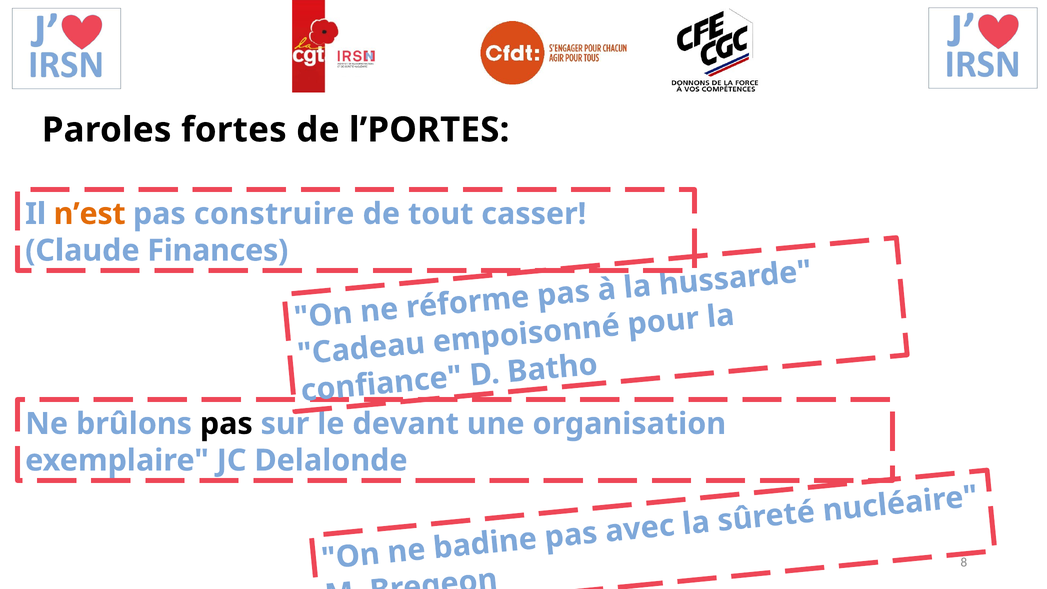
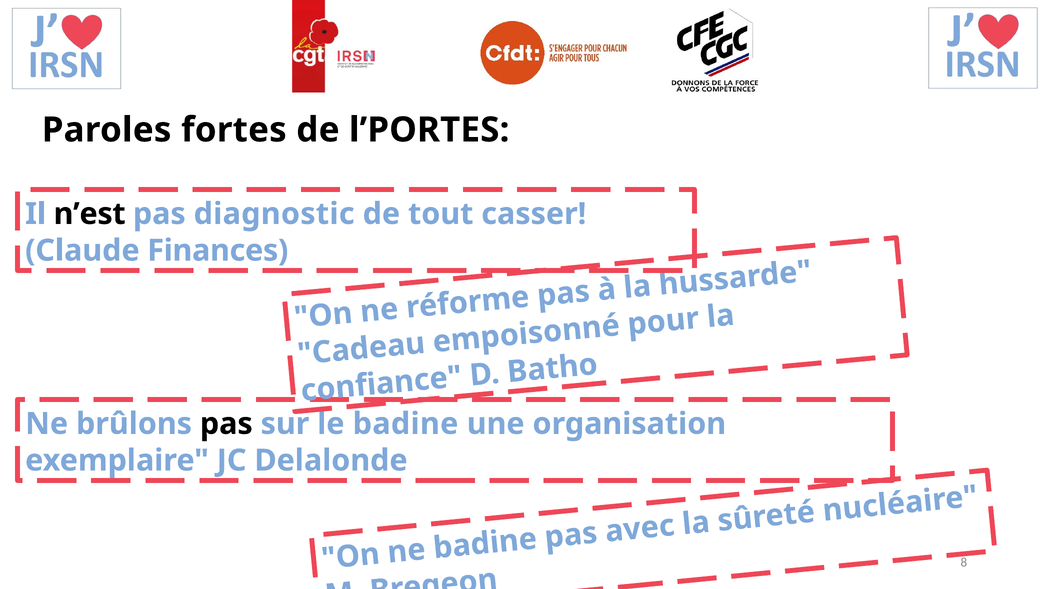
n’est colour: orange -> black (90, 214)
construire: construire -> diagnostic (274, 214)
le devant: devant -> badine (406, 424)
